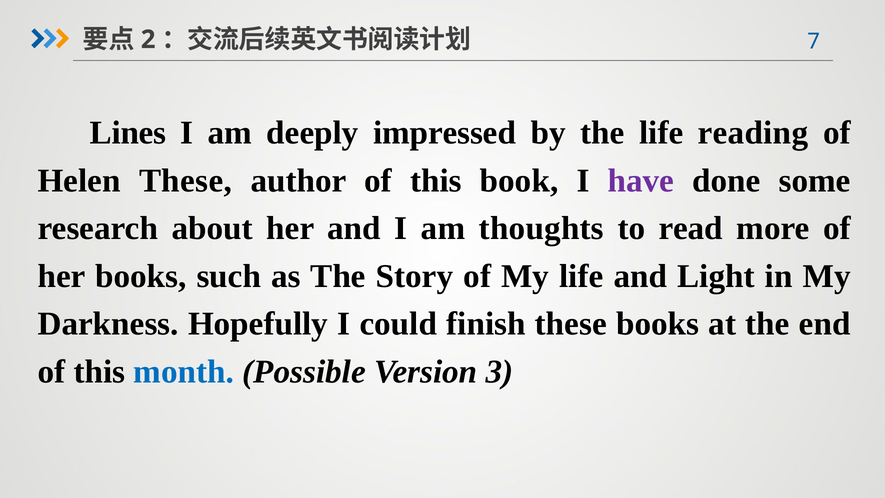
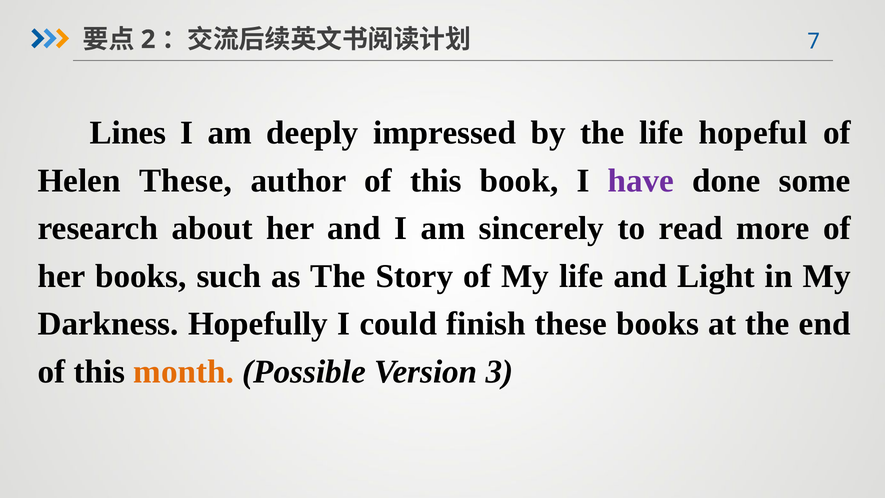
reading: reading -> hopeful (753, 133)
thoughts: thoughts -> sincerely (541, 228)
month colour: blue -> orange (184, 372)
